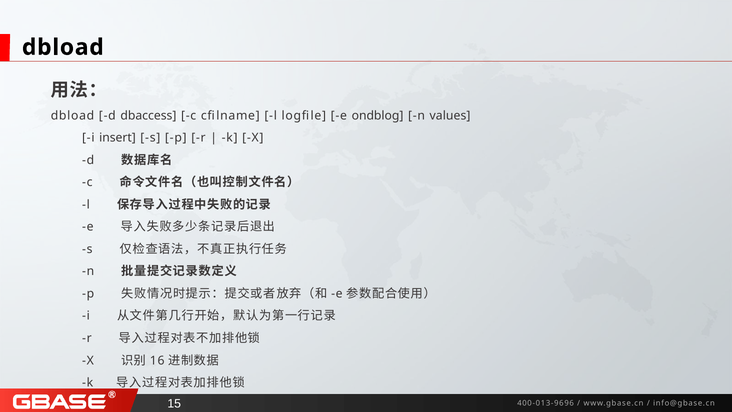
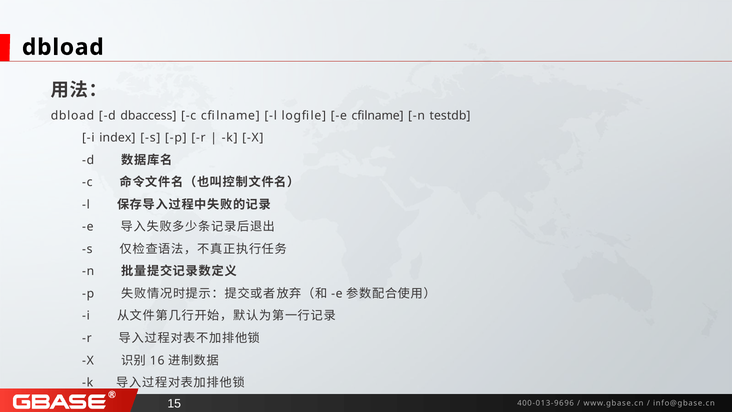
e ondblog: ondblog -> cfilname (378, 115)
values: values -> testdb (450, 115)
insert: insert -> index (117, 138)
